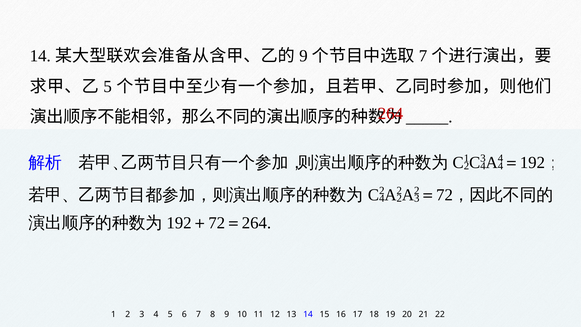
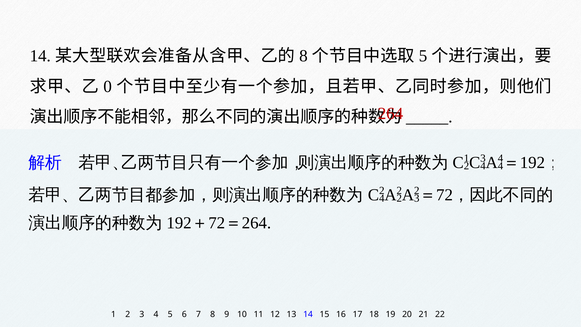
9: 9 -> 8 (303, 56)
7: 7 -> 5 (423, 56)
5: 5 -> 0 (108, 86)
